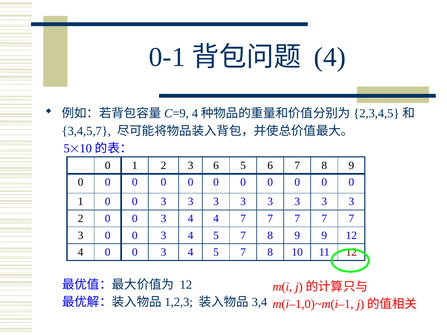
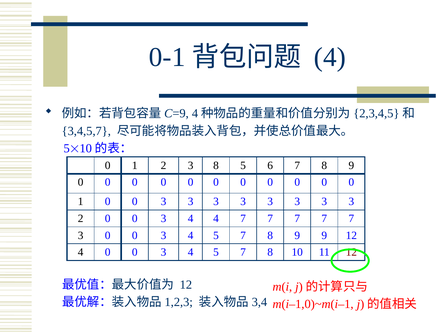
3 6: 6 -> 8 (216, 166)
